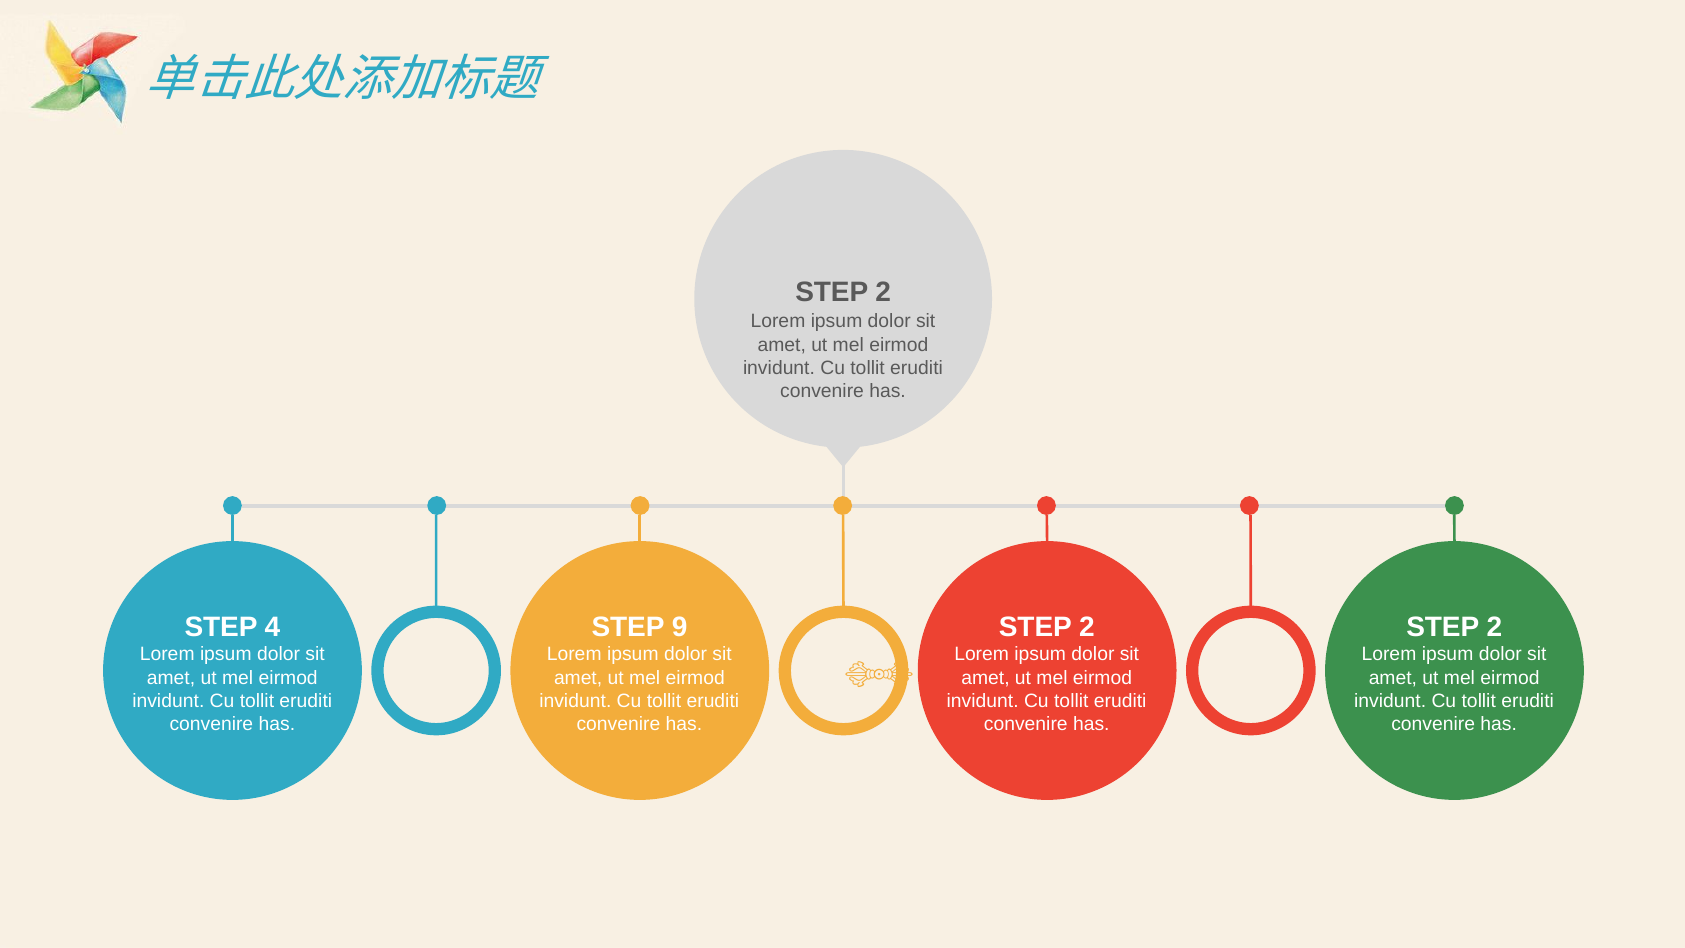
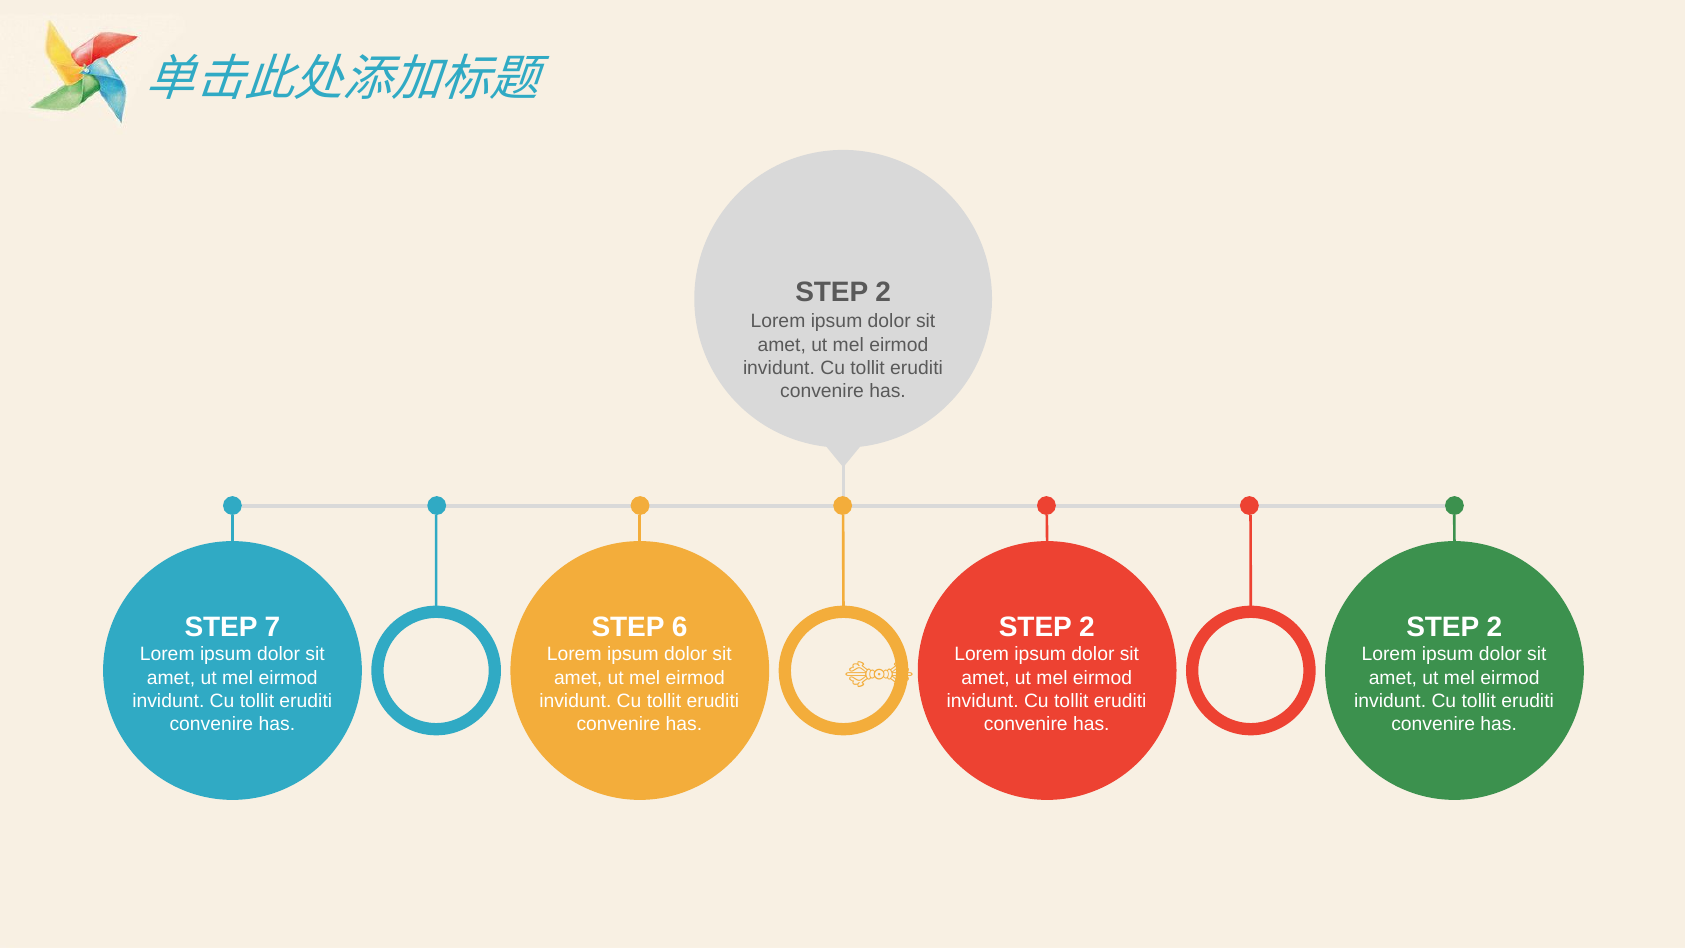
4: 4 -> 7 (273, 627)
9: 9 -> 6 (680, 627)
